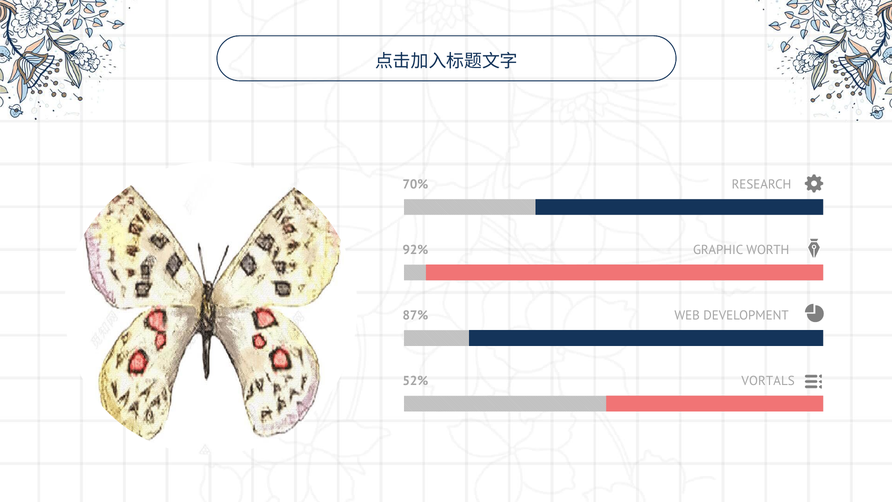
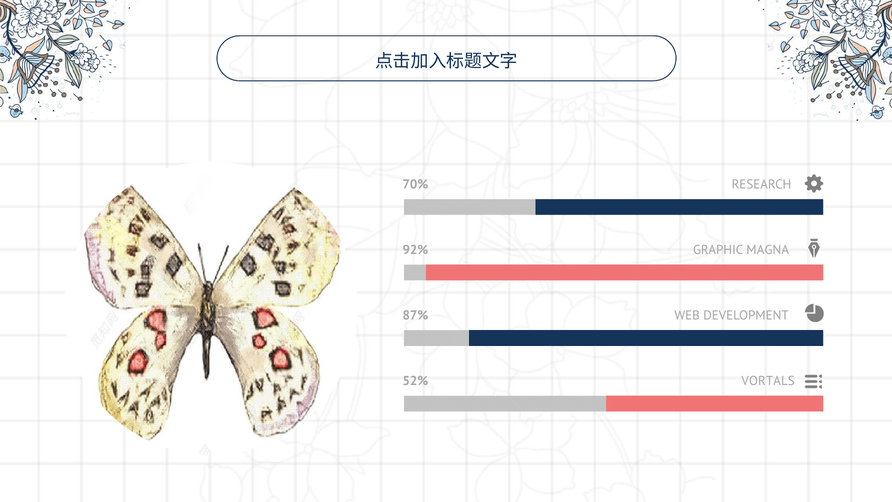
WORTH: WORTH -> MAGNA (768, 250)
